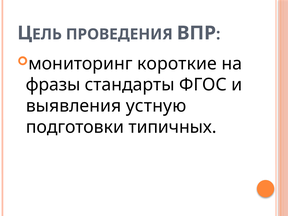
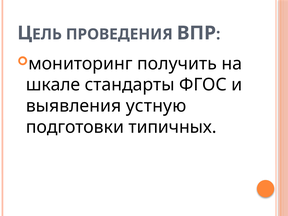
короткие: короткие -> получить (177, 64)
фразы: фразы -> шкале (53, 85)
